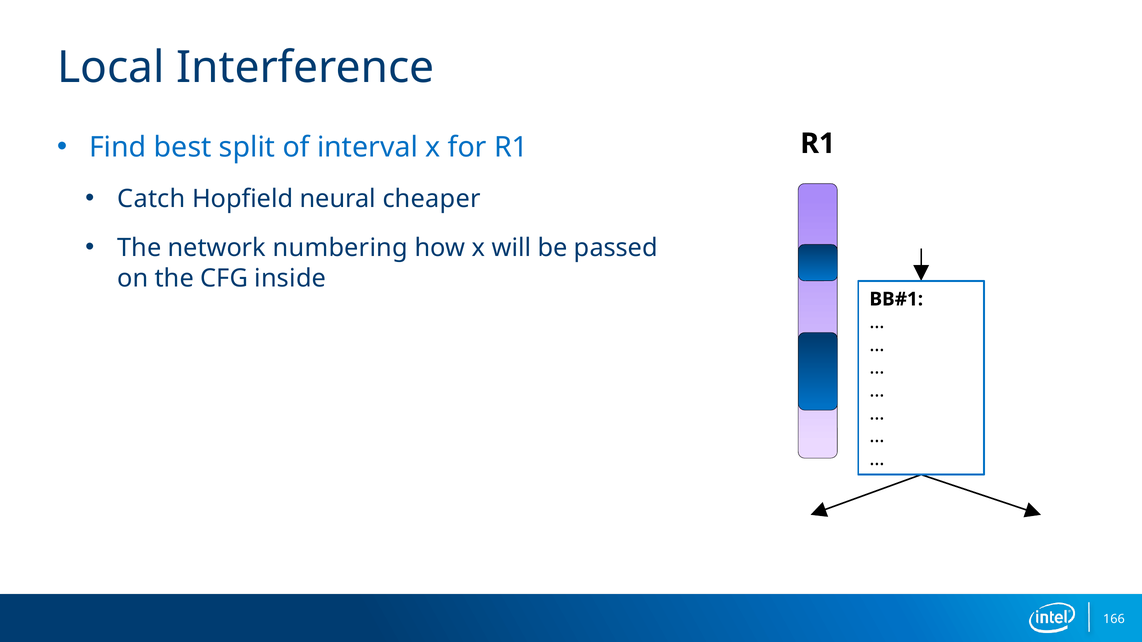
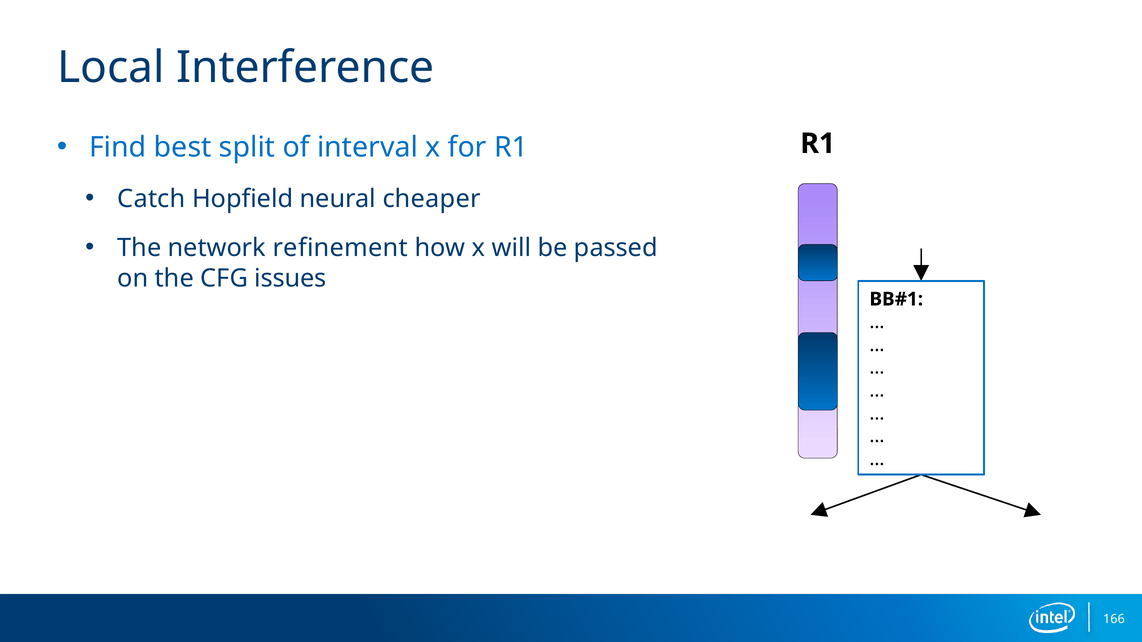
numbering: numbering -> refinement (340, 248)
inside: inside -> issues (290, 279)
